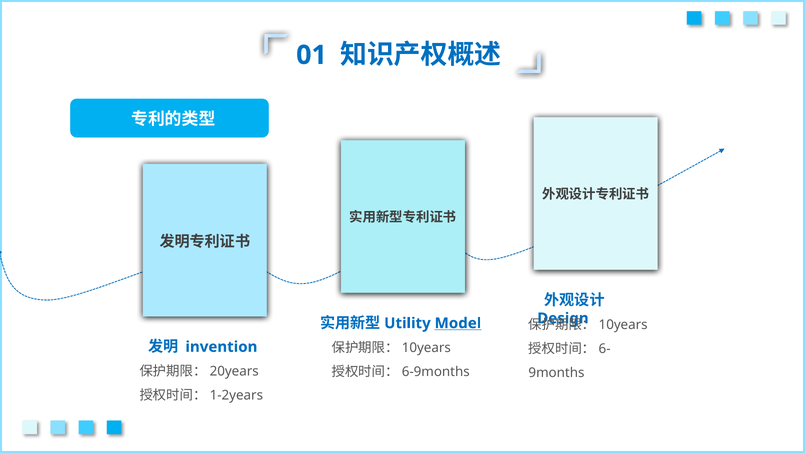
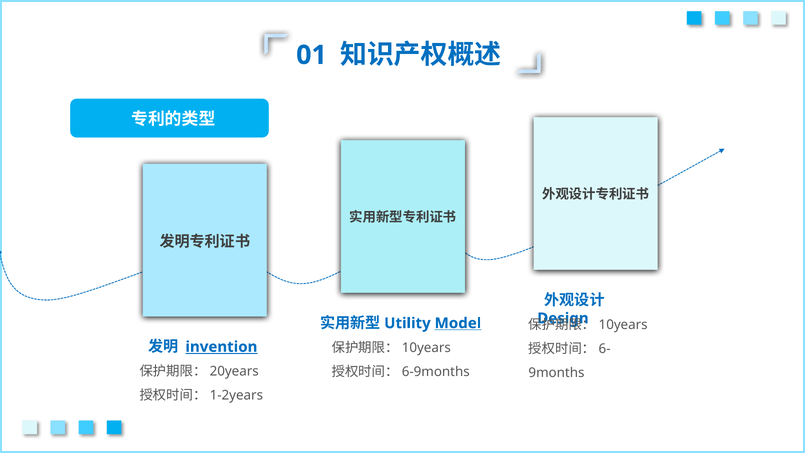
invention underline: none -> present (221, 347)
